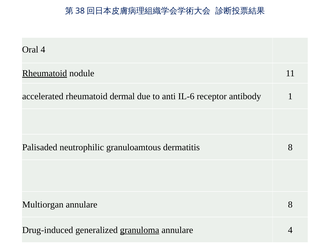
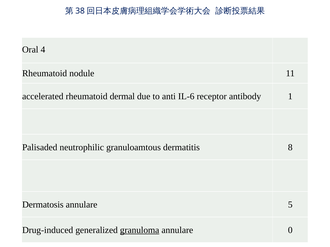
Rheumatoid underline: present -> none (45, 74)
Multiorgan: Multiorgan -> Dermatosis (43, 205)
annulare 8: 8 -> 5 (290, 205)
annulare 4: 4 -> 0 (290, 230)
